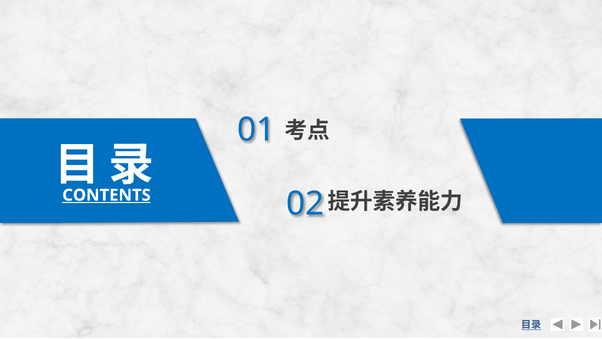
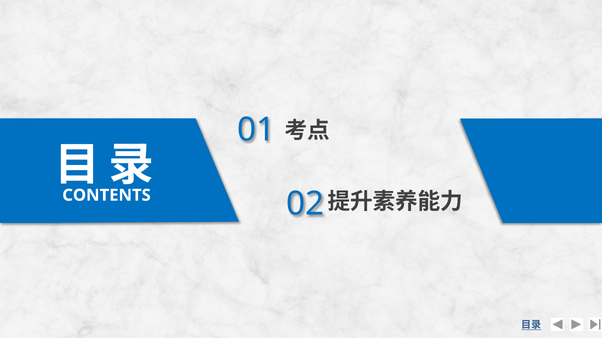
CONTENTS underline: present -> none (107, 195)
